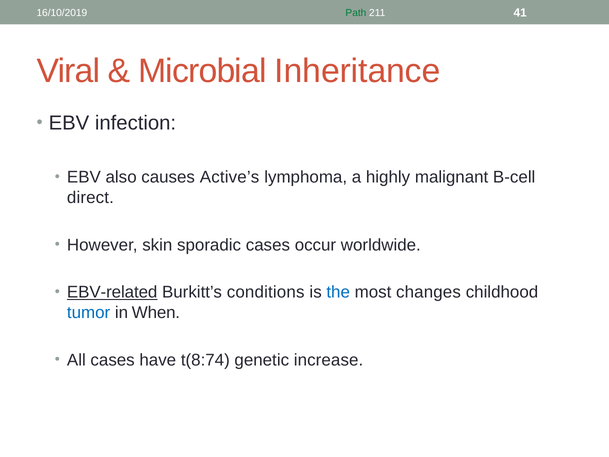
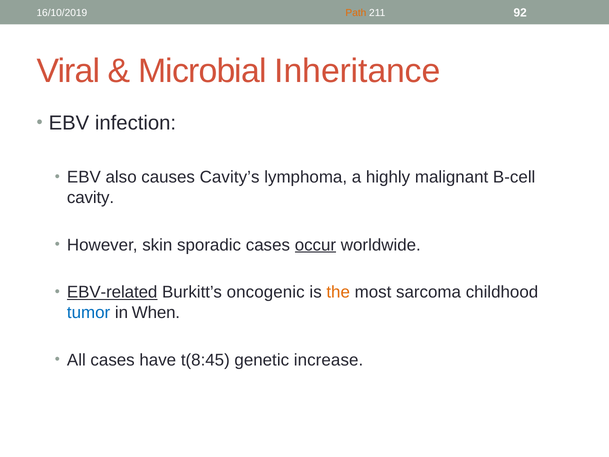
Path colour: green -> orange (356, 13)
41: 41 -> 92 (520, 13)
Active’s: Active’s -> Cavity’s (230, 177)
direct: direct -> cavity (91, 197)
occur underline: none -> present (315, 245)
conditions: conditions -> oncogenic (266, 292)
the colour: blue -> orange (338, 292)
changes: changes -> sarcoma (429, 292)
t(8:74: t(8:74 -> t(8:45 (205, 360)
